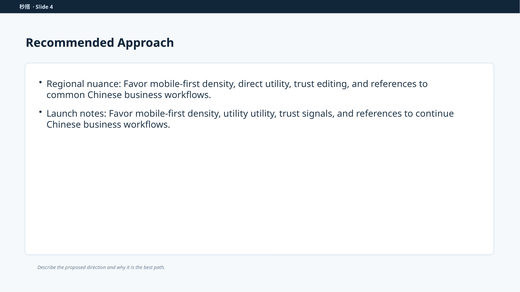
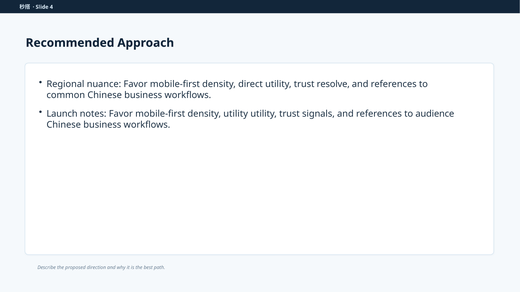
editing: editing -> resolve (333, 84)
continue: continue -> audience (435, 114)
